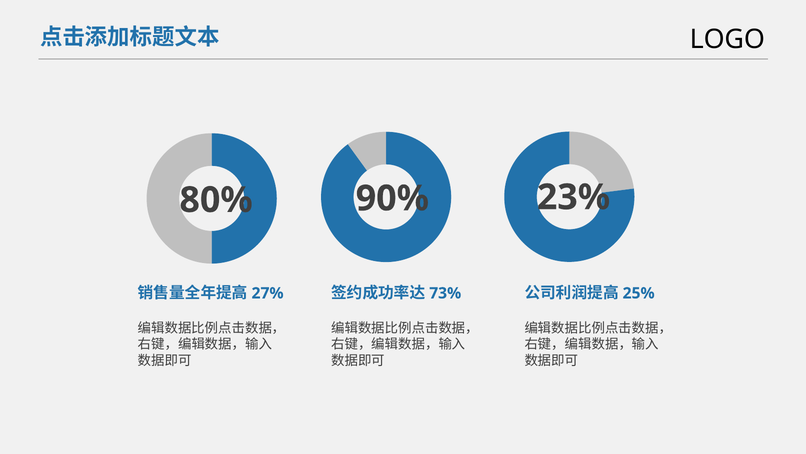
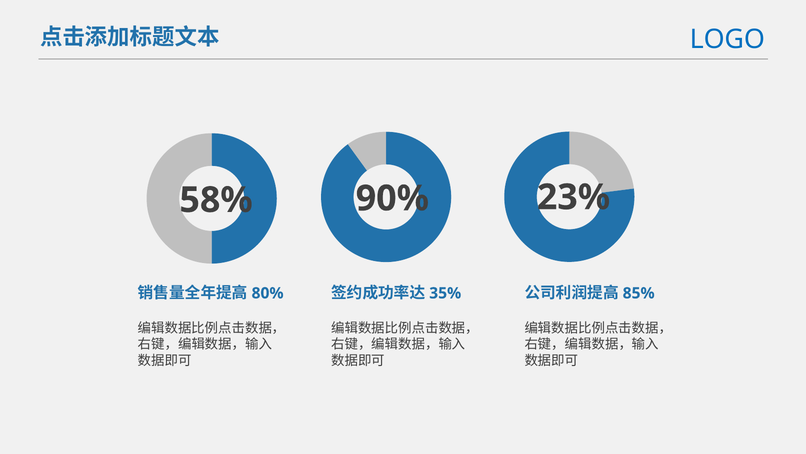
LOGO colour: black -> blue (727, 39)
80%: 80% -> 58% (216, 200)
27%: 27% -> 80% (268, 293)
73%: 73% -> 35% (445, 293)
25%: 25% -> 85% (639, 293)
